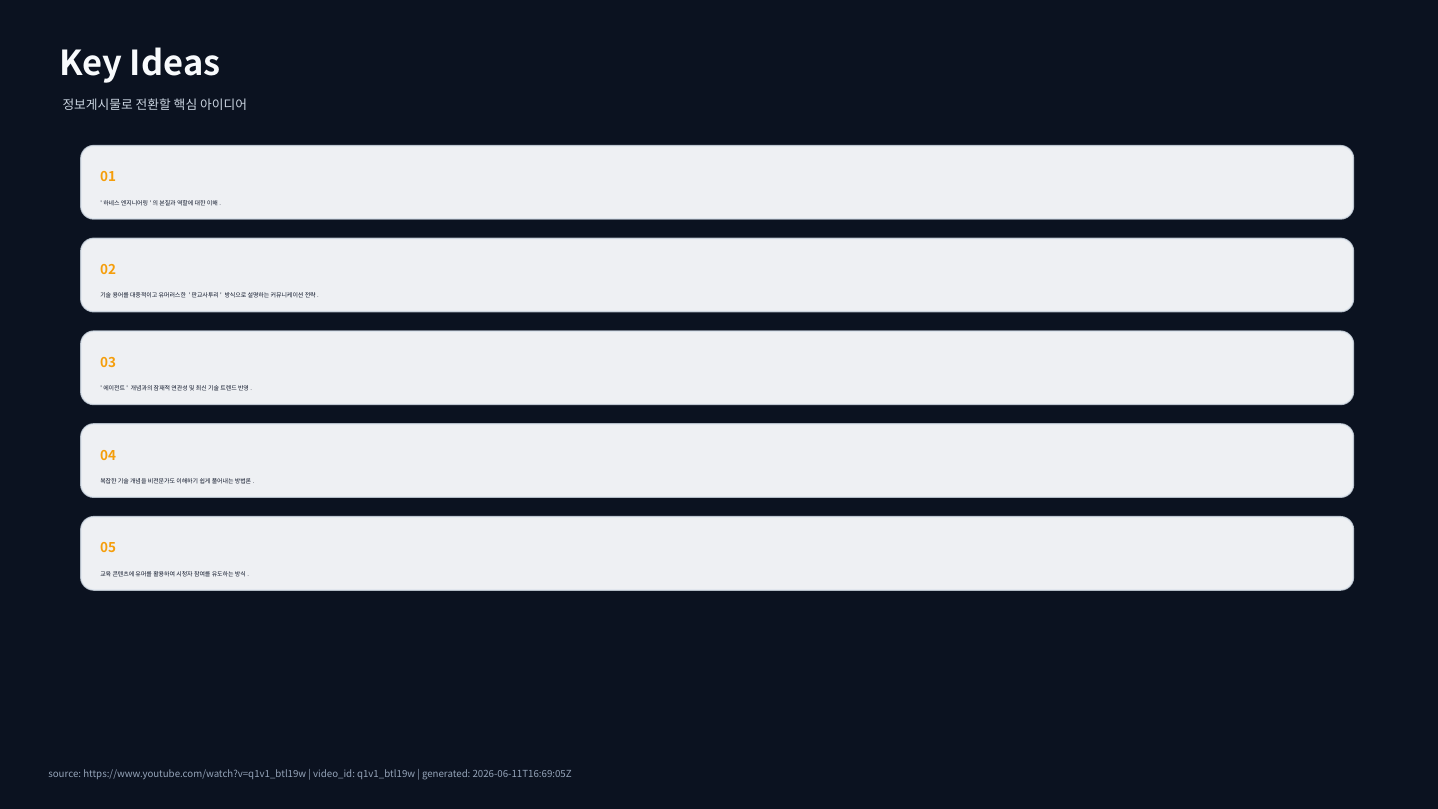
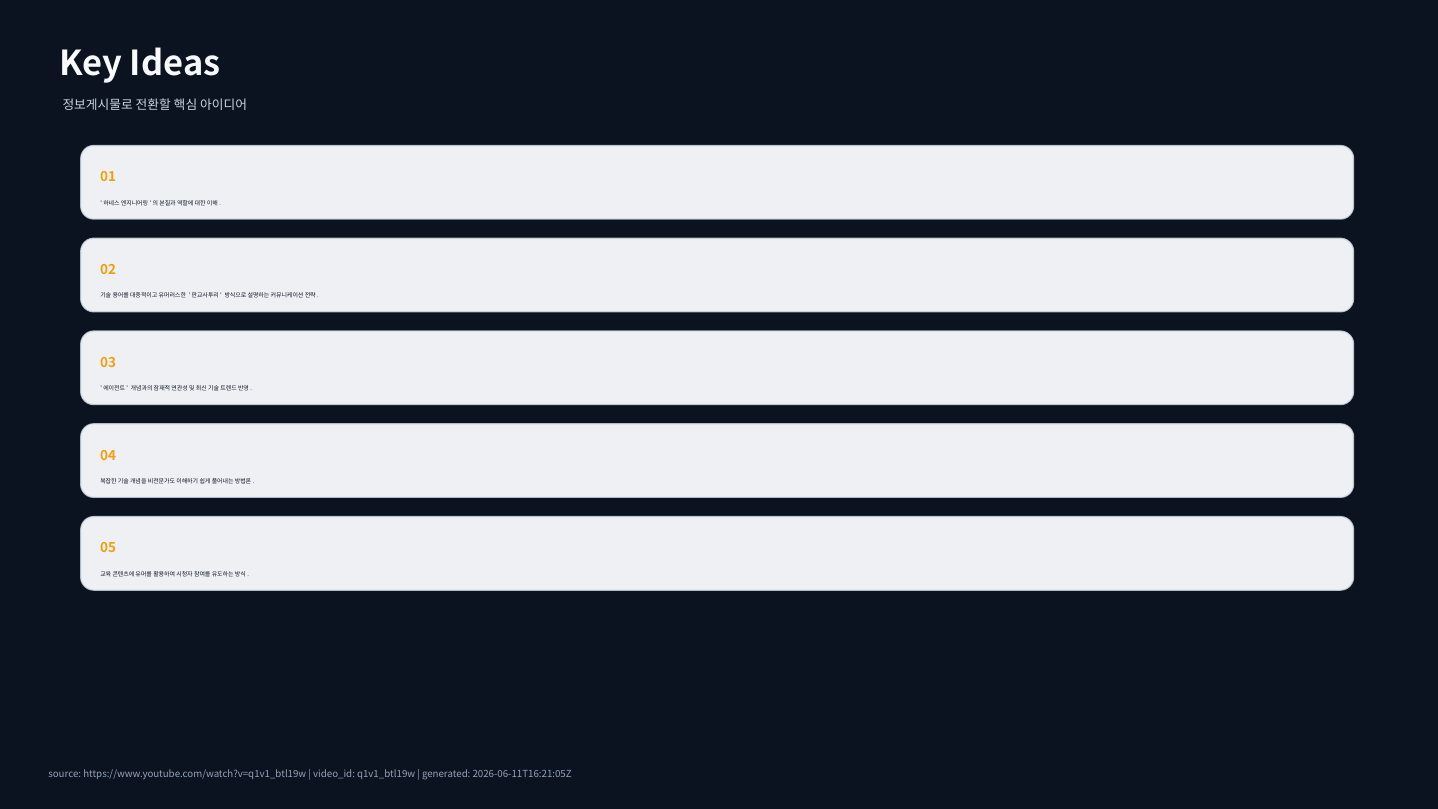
2026-06-11T16:69:05Z: 2026-06-11T16:69:05Z -> 2026-06-11T16:21:05Z (522, 774)
